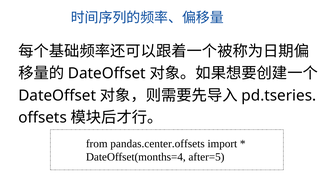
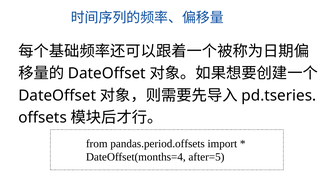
pandas.center.offsets: pandas.center.offsets -> pandas.period.offsets (158, 144)
